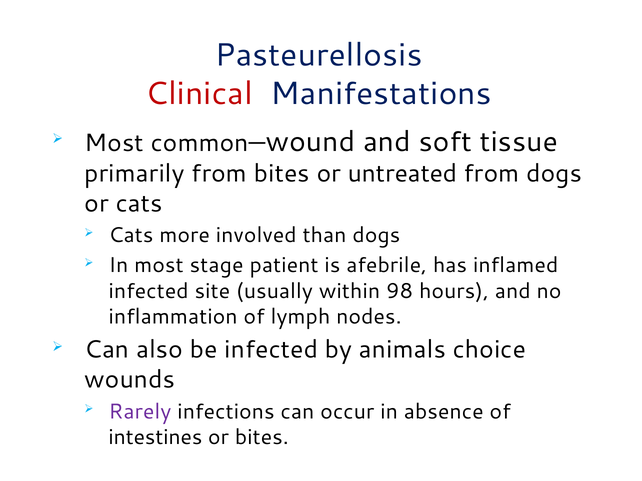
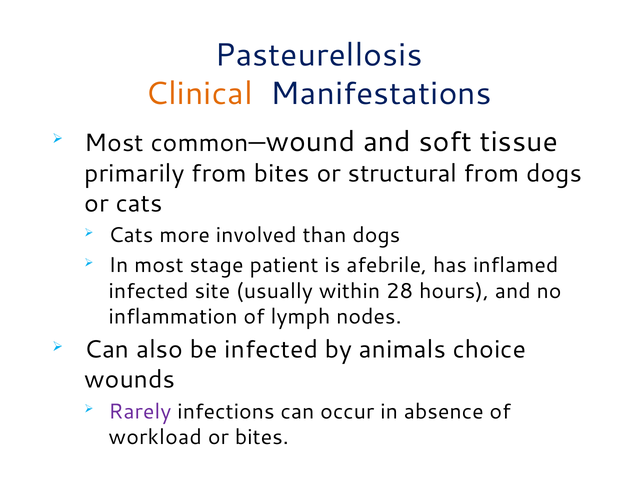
Clinical colour: red -> orange (199, 94)
untreated: untreated -> structural (403, 174)
98: 98 -> 28 (400, 291)
intestines: intestines -> workload (155, 438)
